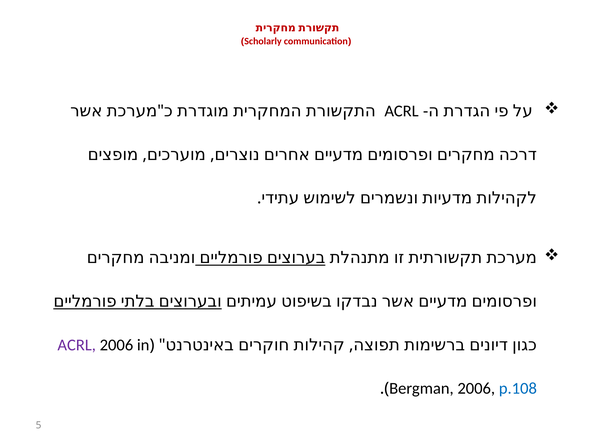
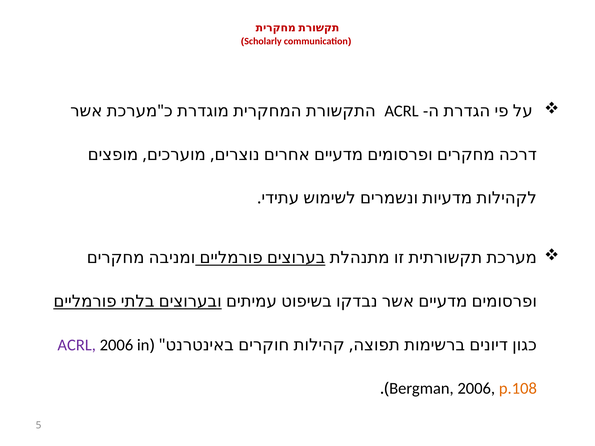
p.108 colour: blue -> orange (518, 389)
